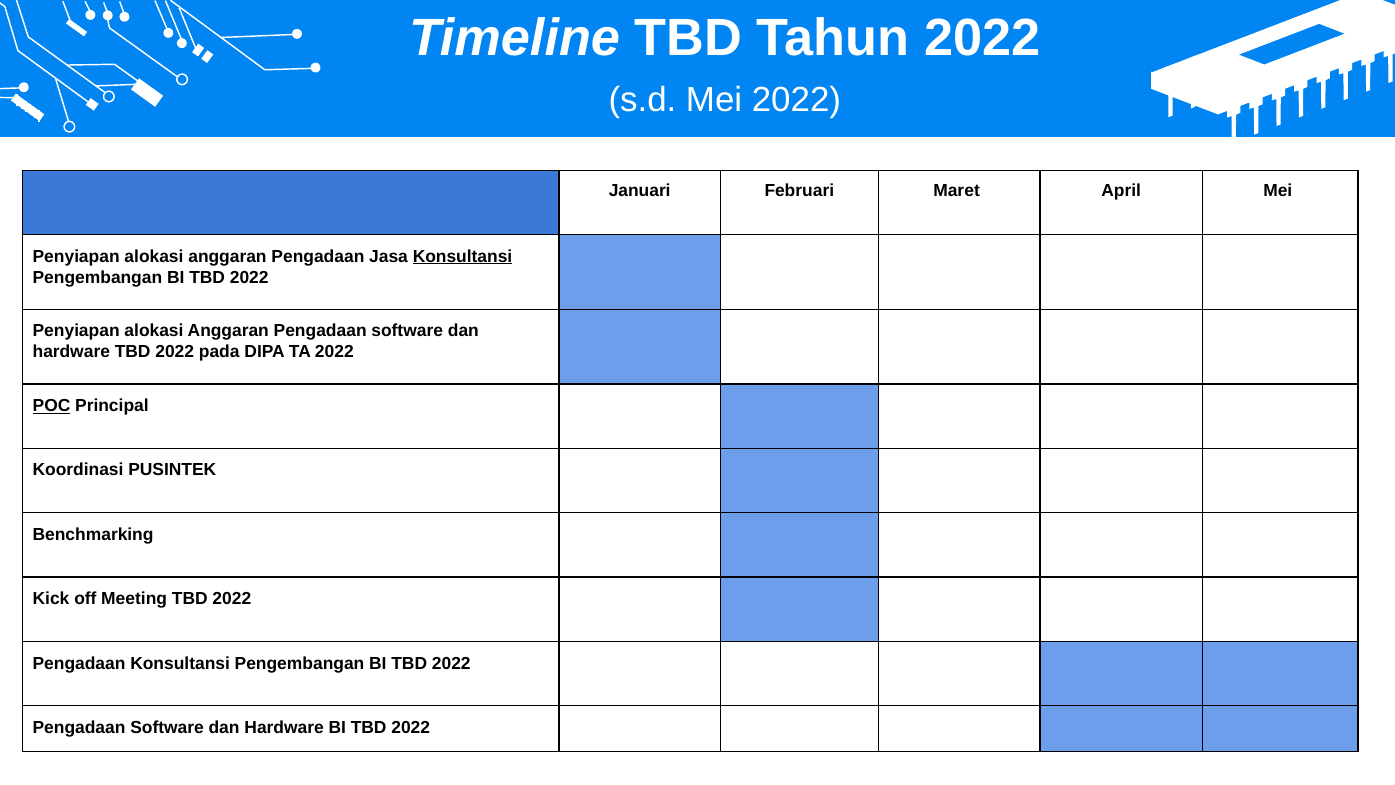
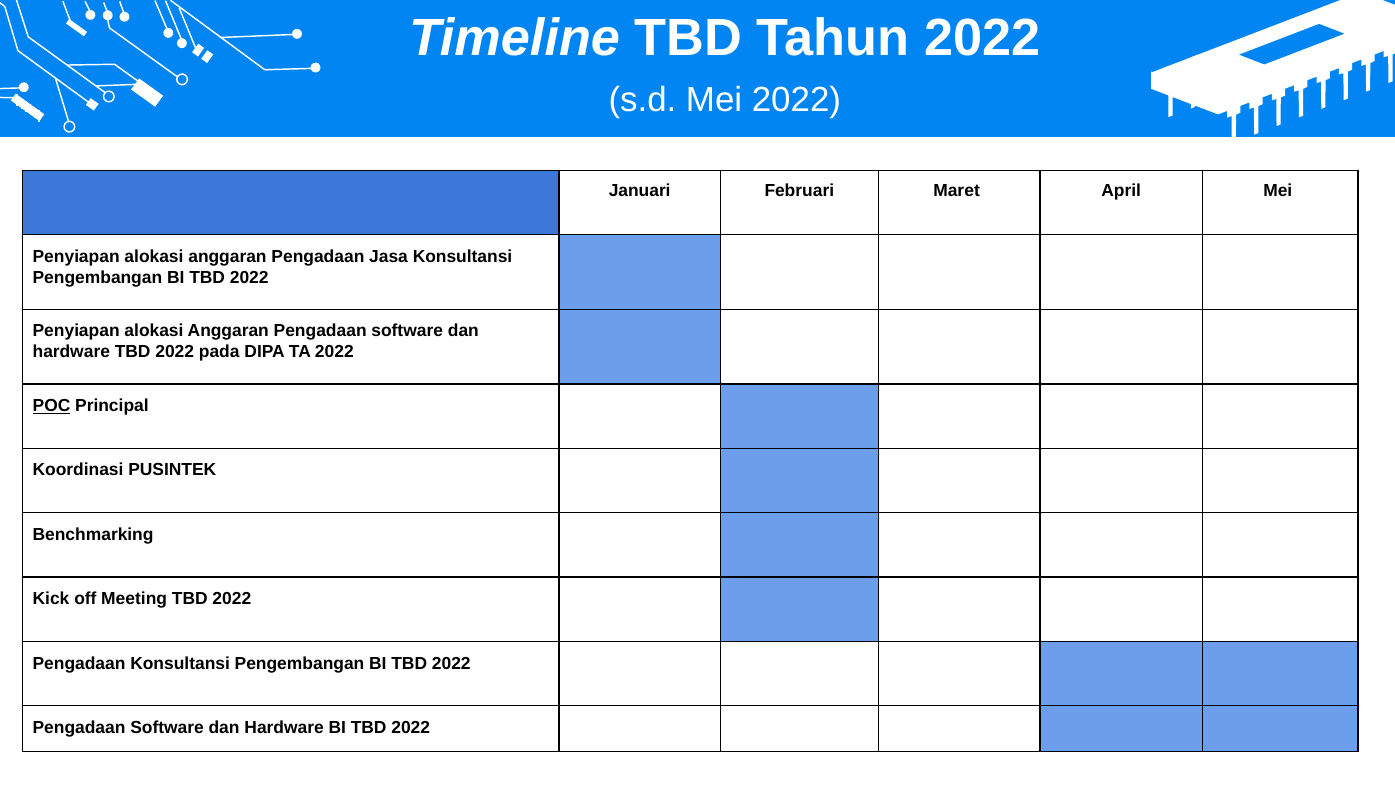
Konsultansi underline: present -> none (463, 256)
